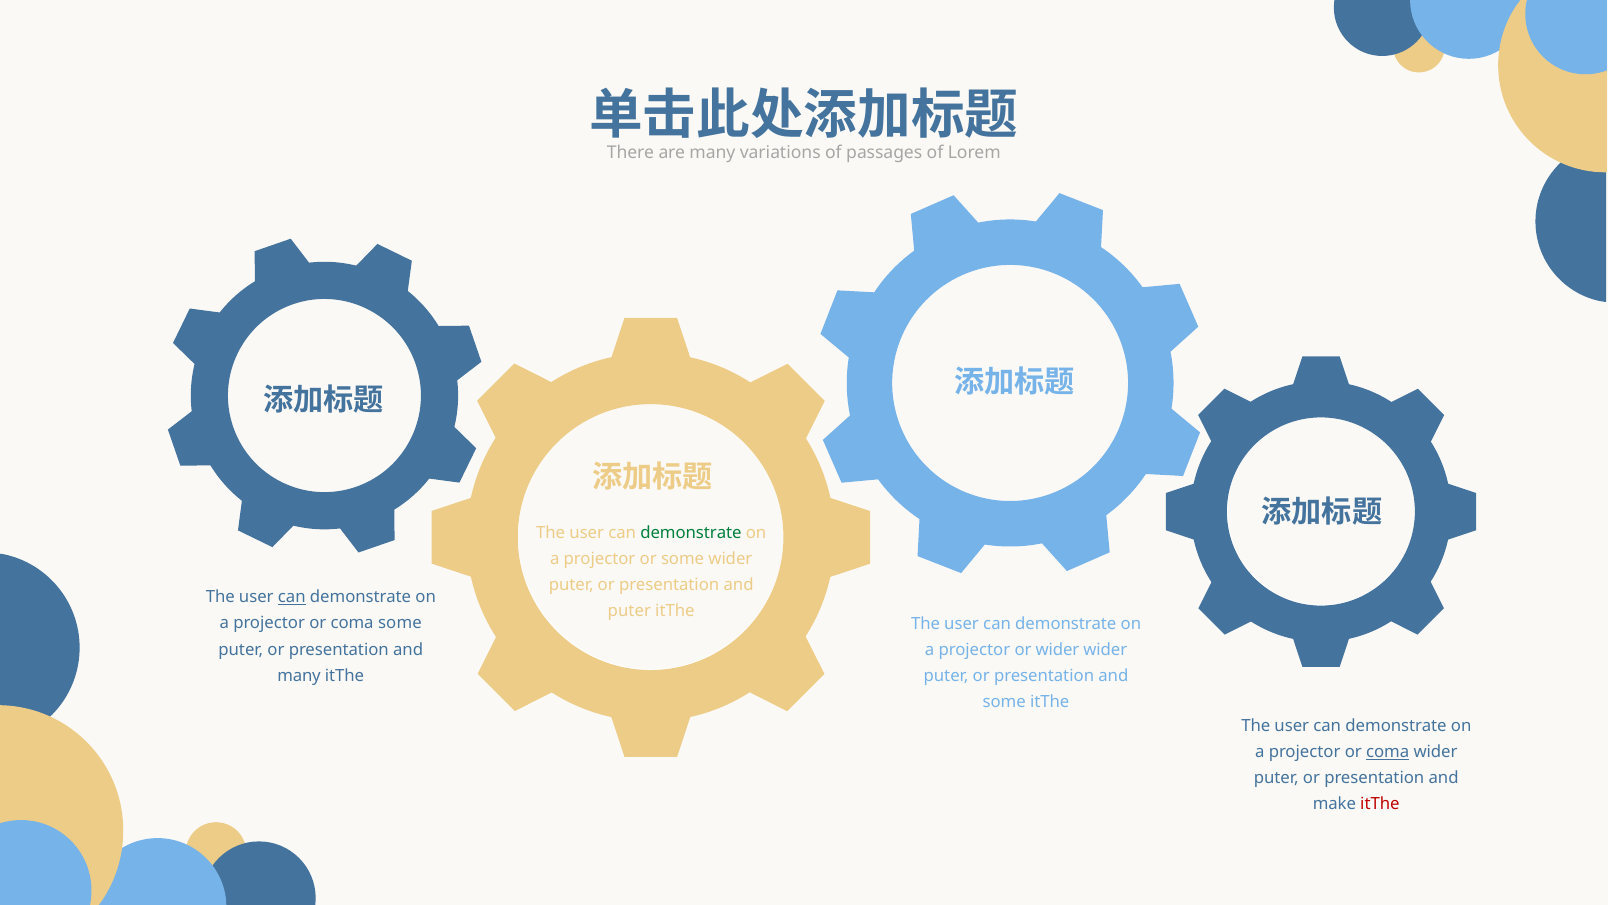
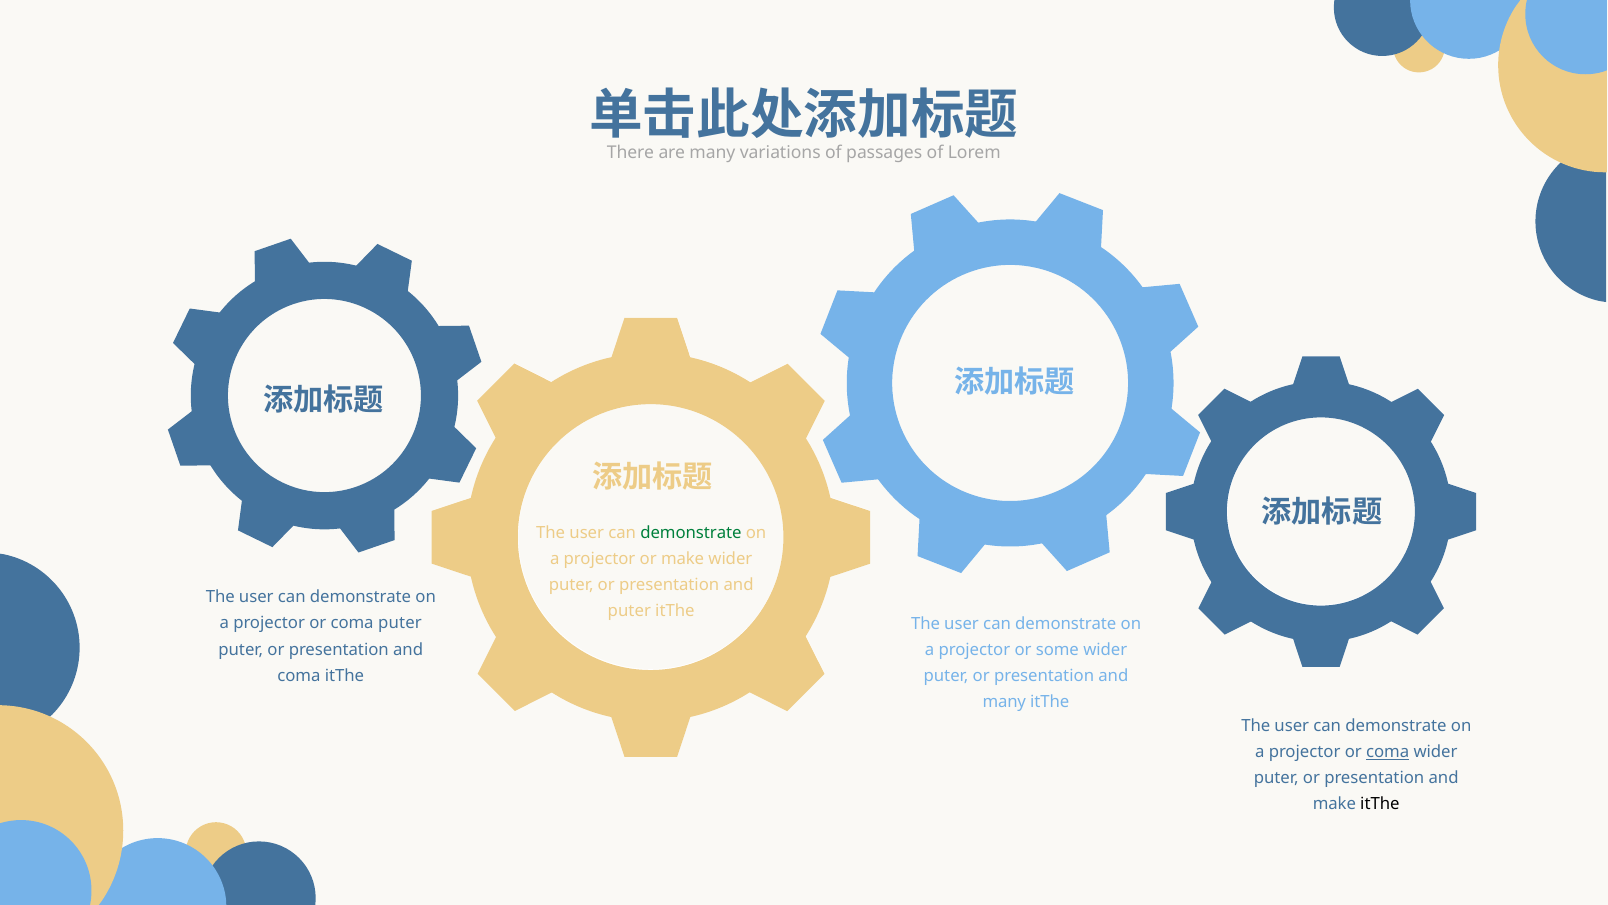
or some: some -> make (683, 559)
can underline: present -> none (292, 597)
coma some: some -> puter (400, 623)
or wider: wider -> some (1057, 649)
many: many -> coma (299, 675)
some: some -> many (1004, 702)
itThe colour: red -> black (1380, 804)
